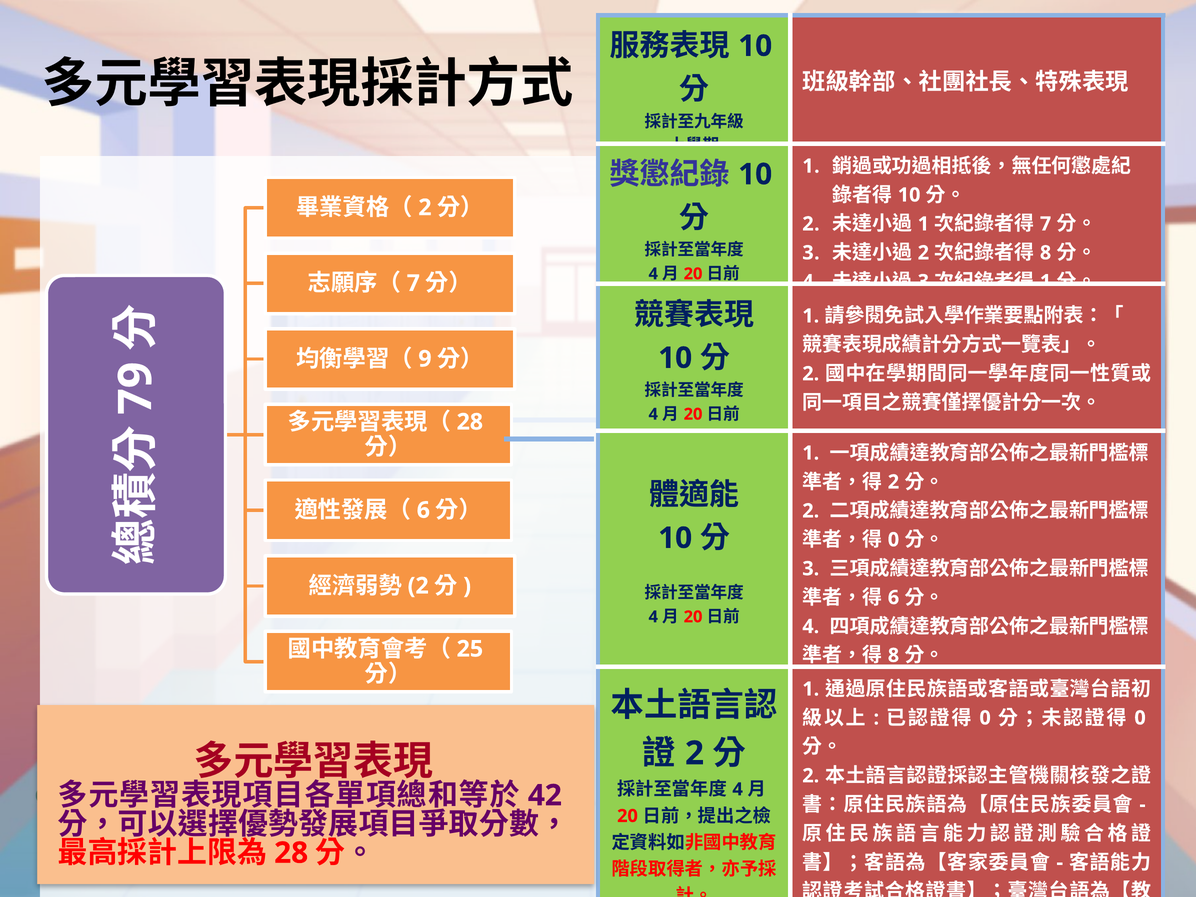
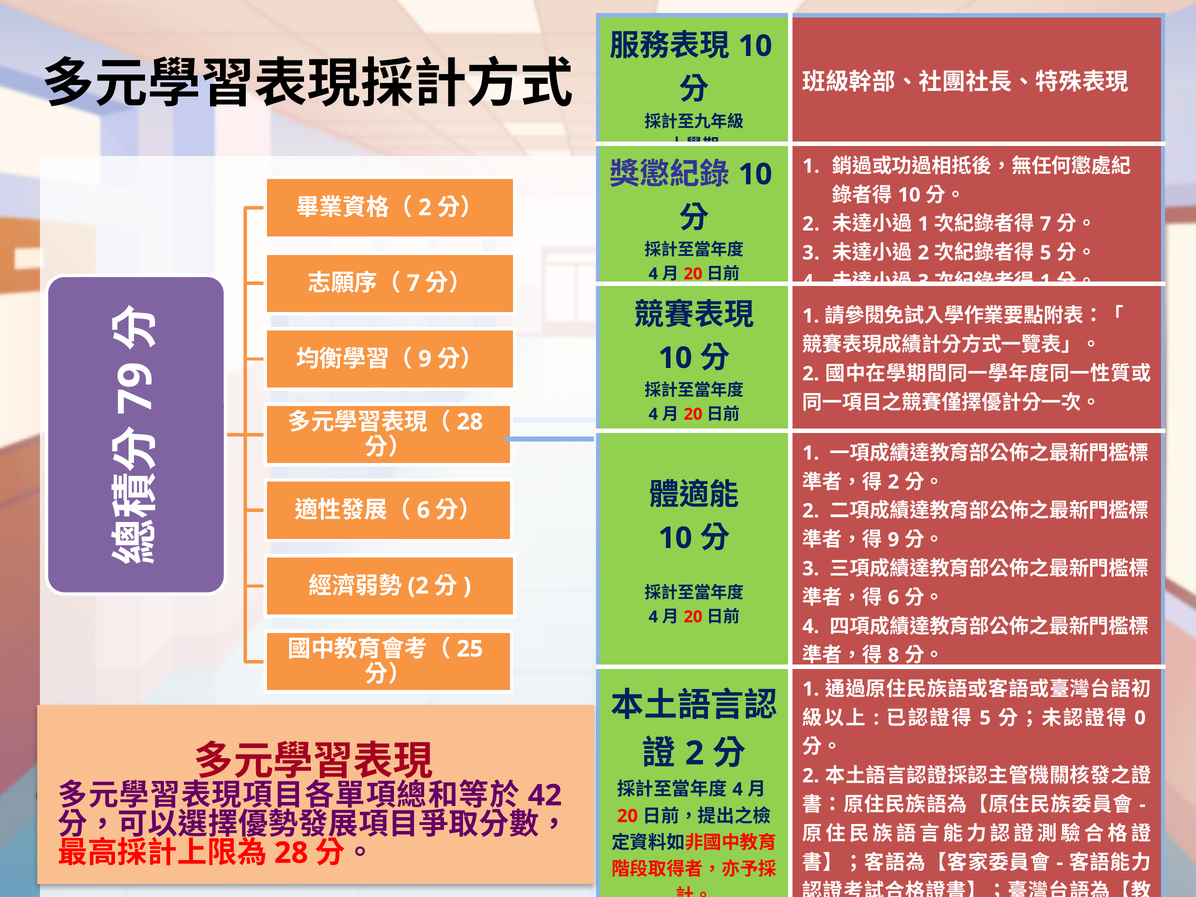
8: 8 -> 5 (1046, 253)
0: 0 -> 9 (893, 540)
0: 0 -> 5 (985, 718)
